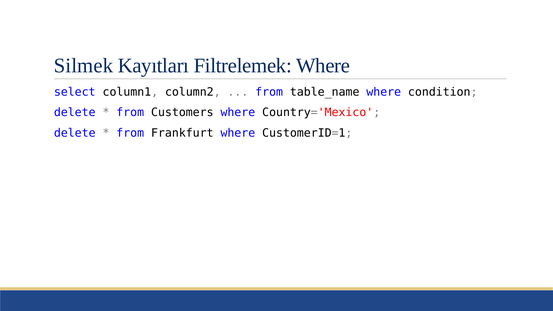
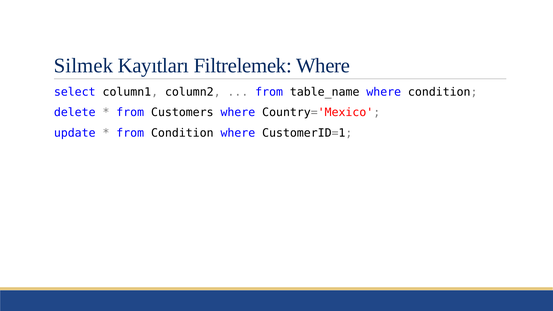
delete: delete -> update (75, 133)
from Frankfurt: Frankfurt -> Condition (182, 133)
